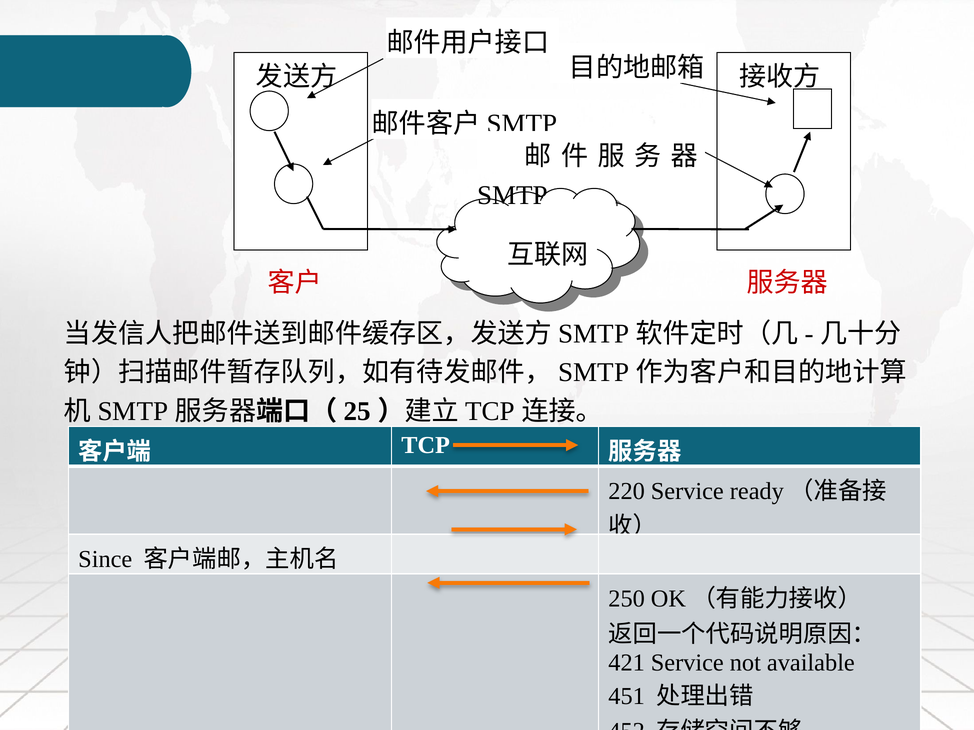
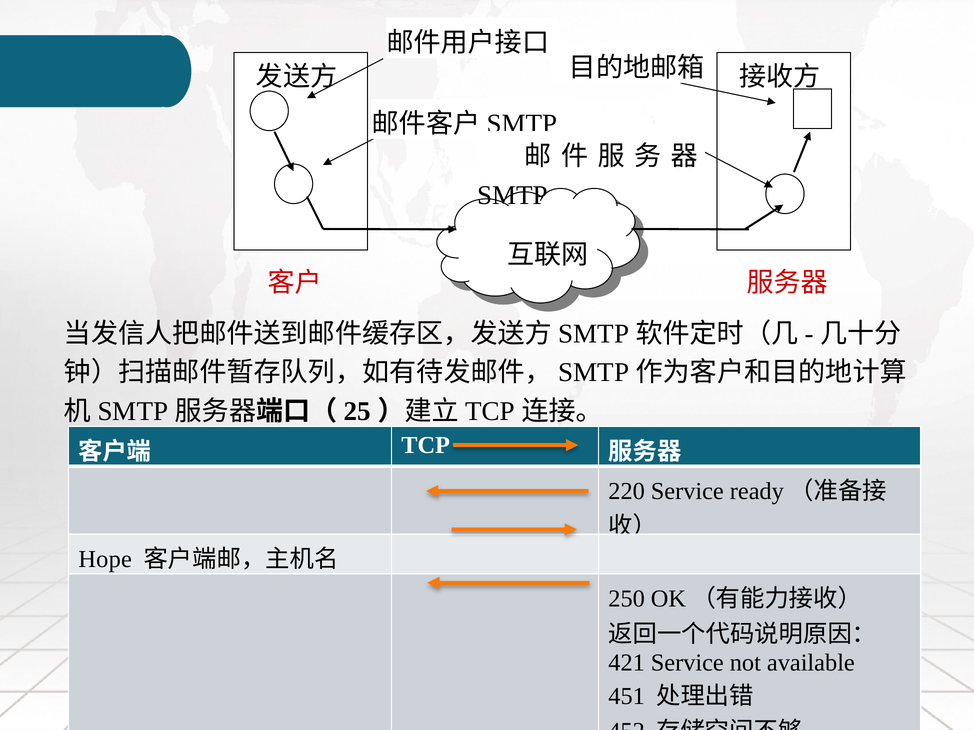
Since: Since -> Hope (105, 560)
